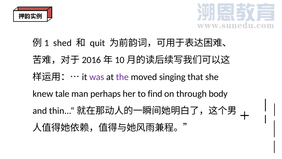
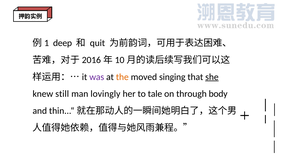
shed: shed -> deep (63, 43)
the colour: purple -> orange (122, 77)
she underline: none -> present (212, 77)
tale: tale -> still (62, 94)
perhaps: perhaps -> lovingly (105, 94)
find: find -> tale (155, 94)
